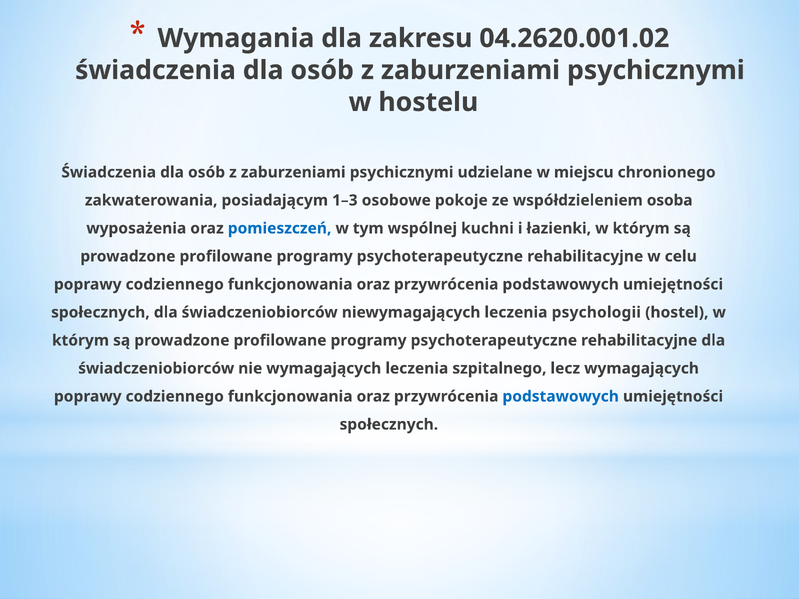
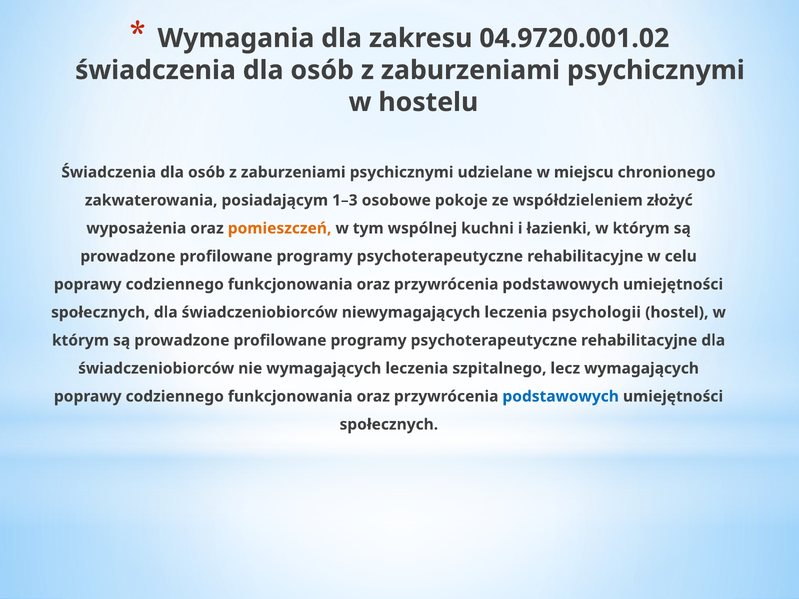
04.2620.001.02: 04.2620.001.02 -> 04.9720.001.02 (574, 38)
osoba: osoba -> złożyć (670, 200)
pomieszczeń colour: blue -> orange (280, 228)
